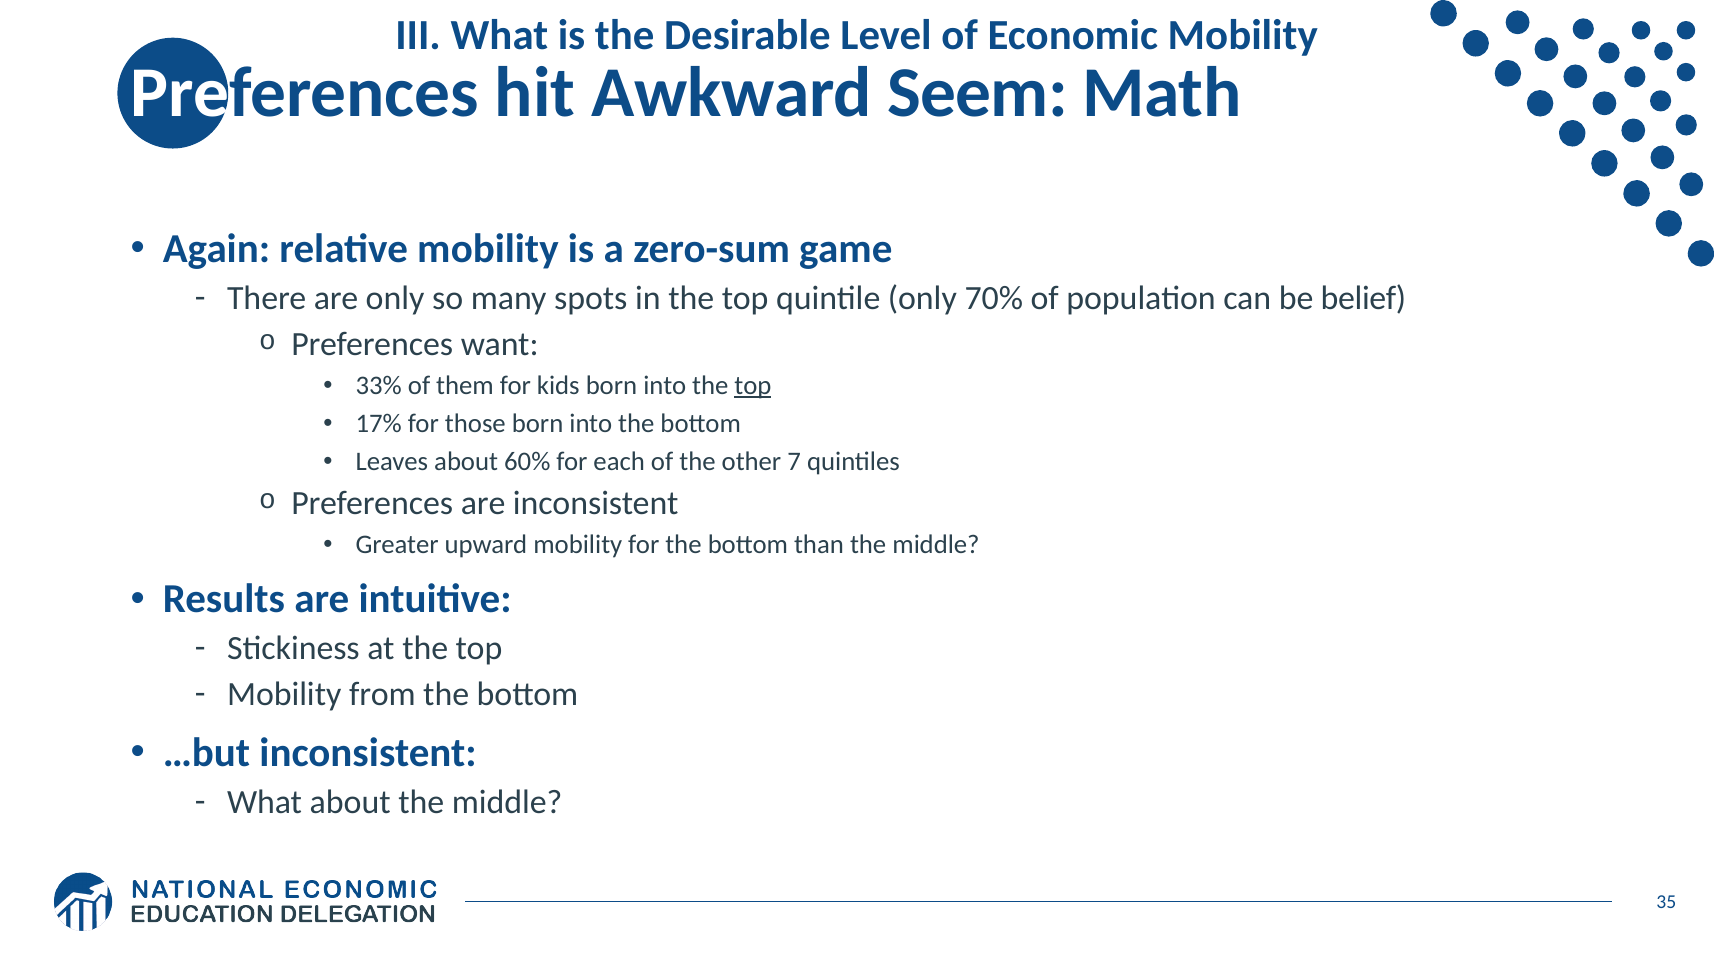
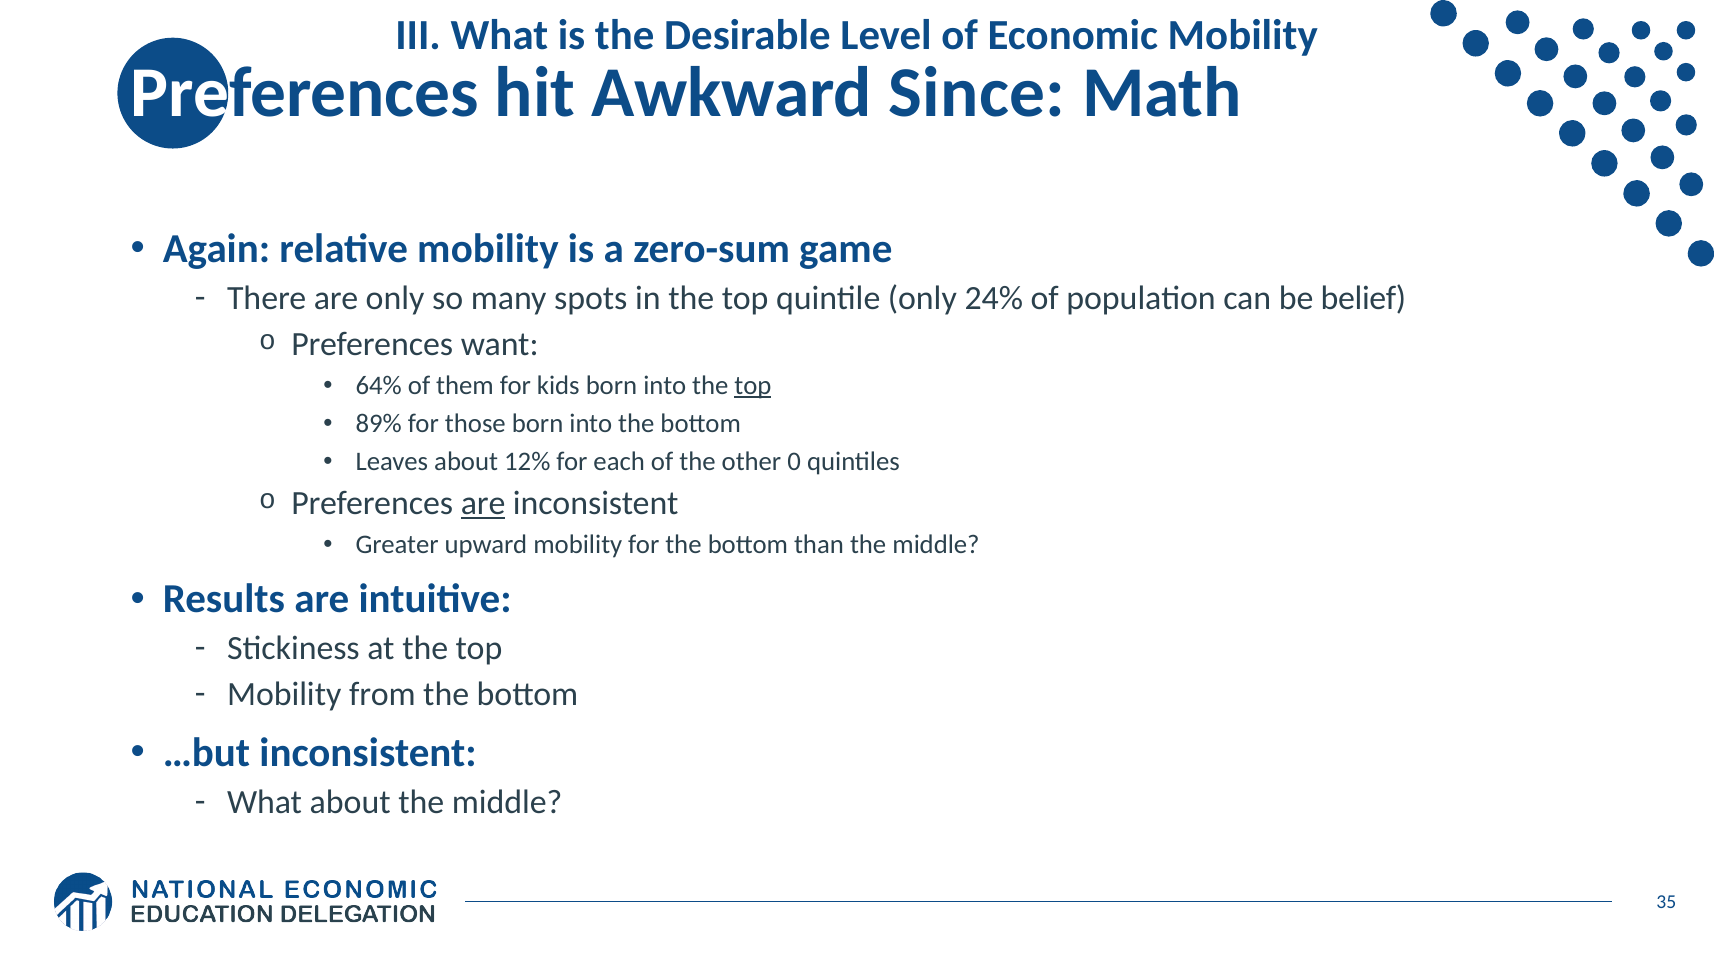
Seem: Seem -> Since (977, 93)
70%: 70% -> 24% (994, 299)
33%: 33% -> 64% (379, 386)
17%: 17% -> 89% (379, 424)
60%: 60% -> 12% (527, 462)
7: 7 -> 0 (794, 462)
are underline: none -> present (483, 503)
